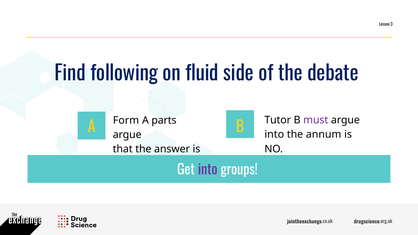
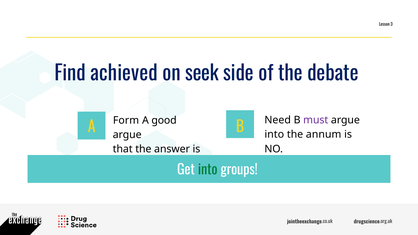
following: following -> achieved (124, 74)
fluid: fluid -> seek (202, 74)
Tutor: Tutor -> Need (278, 120)
parts: parts -> good (164, 120)
into colour: purple -> green (208, 170)
